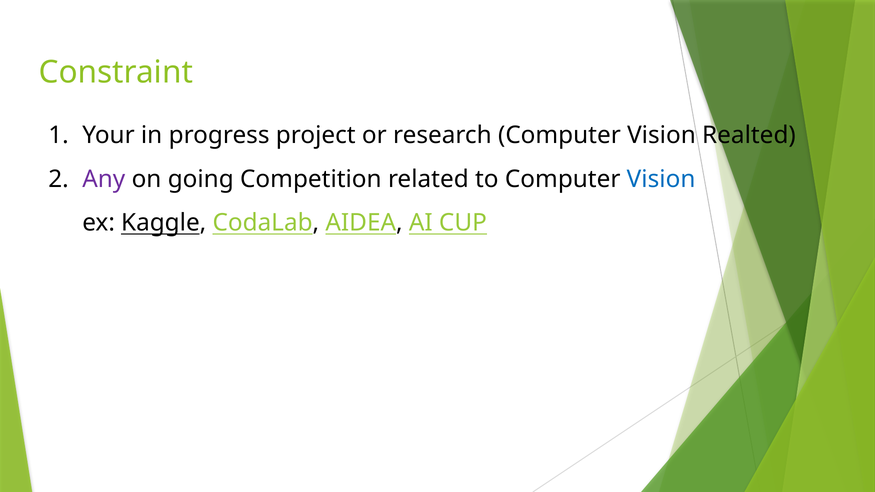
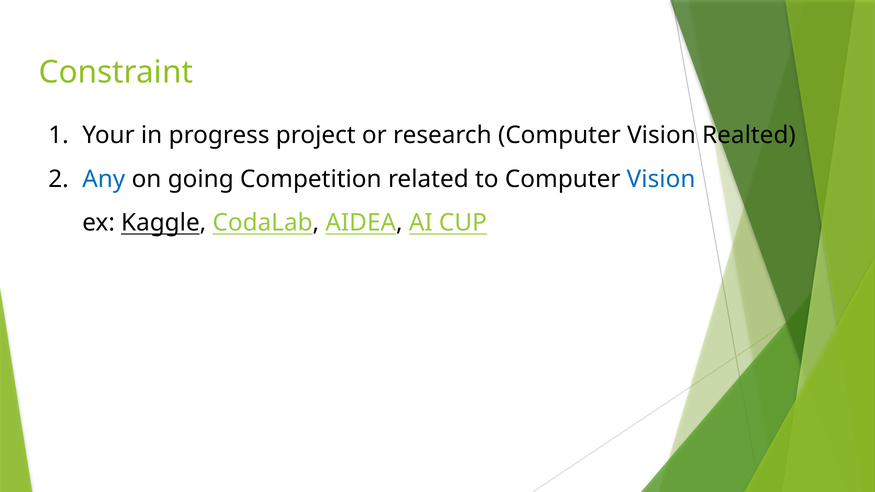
Any colour: purple -> blue (104, 179)
